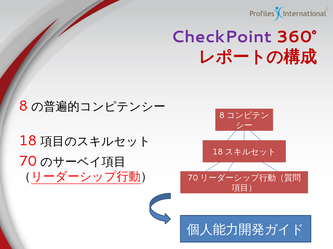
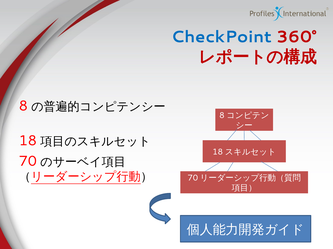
CheckPoint colour: purple -> blue (221, 37)
